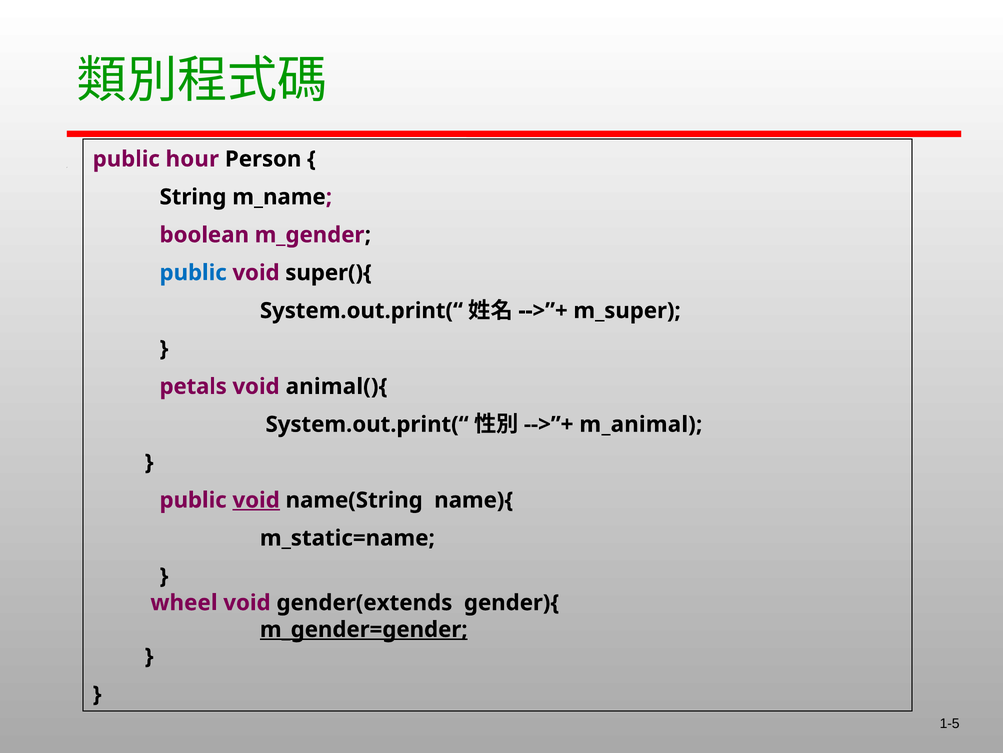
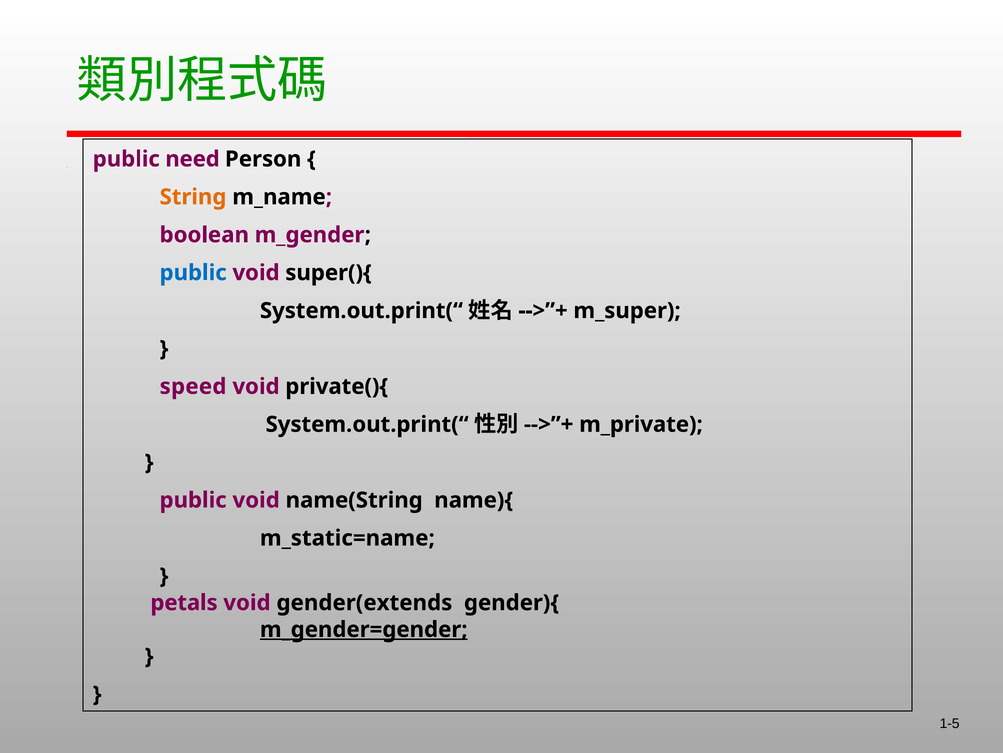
hour: hour -> need (193, 159)
String colour: black -> orange (193, 197)
petals: petals -> speed (193, 386)
animal(){: animal(){ -> private(){ (337, 386)
m_animal: m_animal -> m_private (641, 424)
void underline: present -> none (256, 500)
wheel: wheel -> petals (184, 602)
